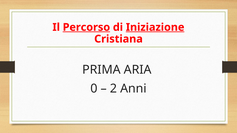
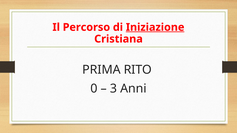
Percorso underline: present -> none (86, 27)
ARIA: ARIA -> RITO (138, 70)
2: 2 -> 3 (114, 89)
